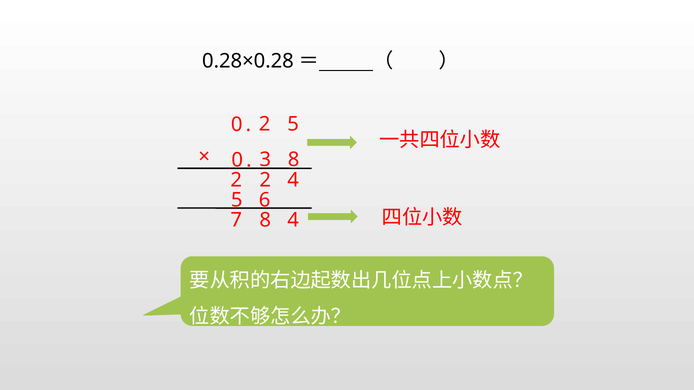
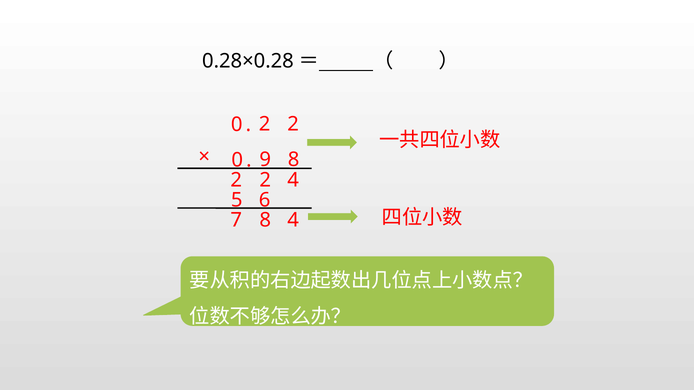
5: 5 -> 2 (293, 124)
3: 3 -> 9 (265, 160)
